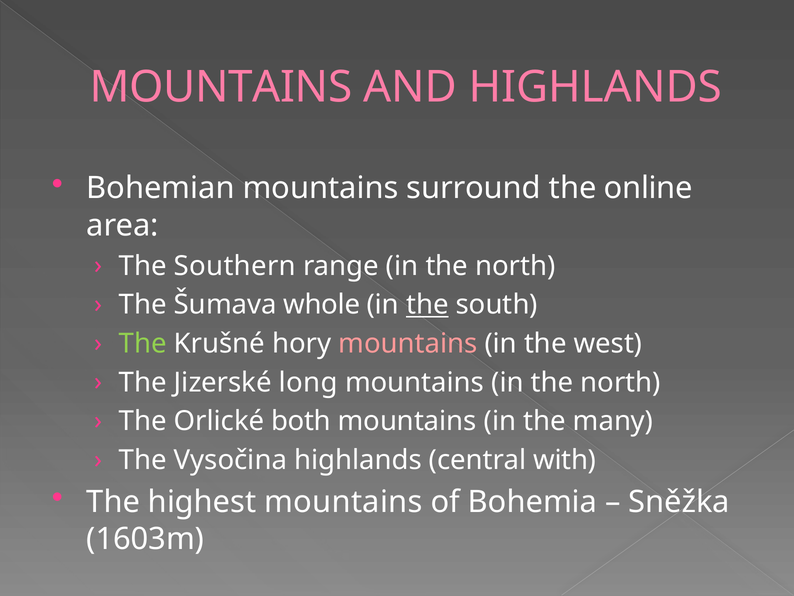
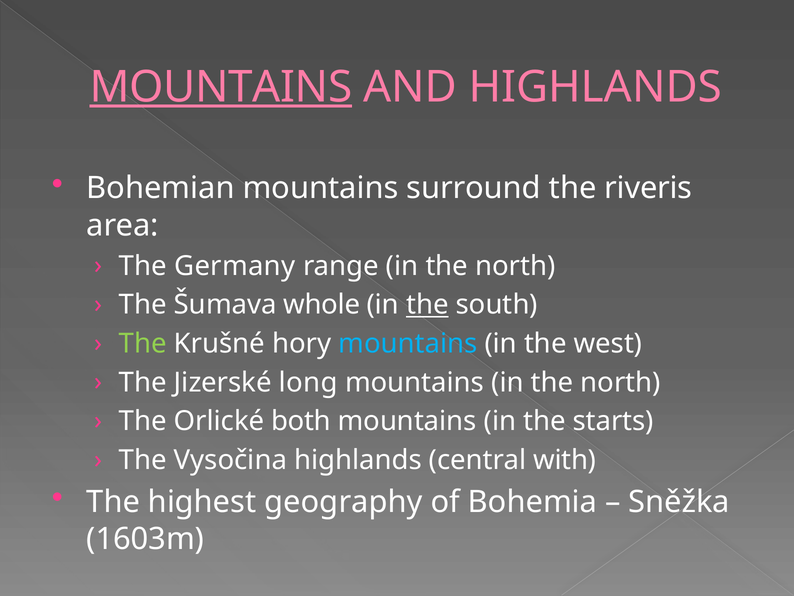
MOUNTAINS underline: none -> present (221, 87)
online: online -> riveris (648, 188)
Southern: Southern -> Germany (235, 266)
mountains colour: pink -> light blue (408, 343)
many: many -> starts (613, 421)
highest mountains: mountains -> geography (343, 502)
